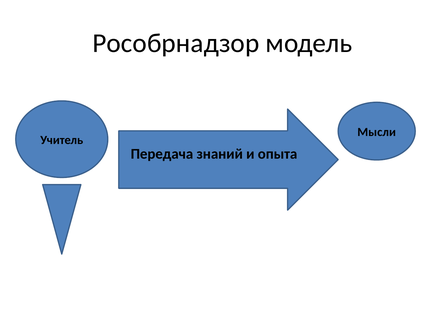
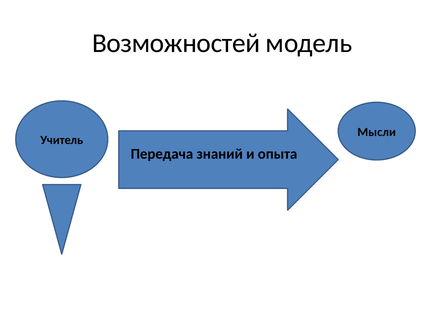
Рособрнадзор: Рособрнадзор -> Возможностей (176, 43)
